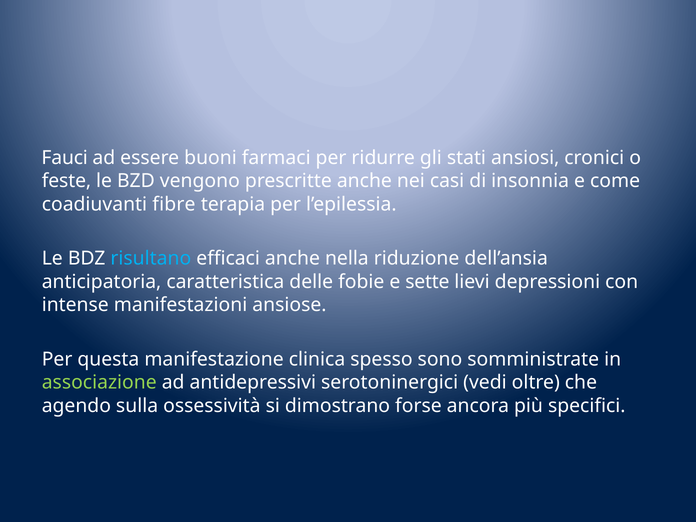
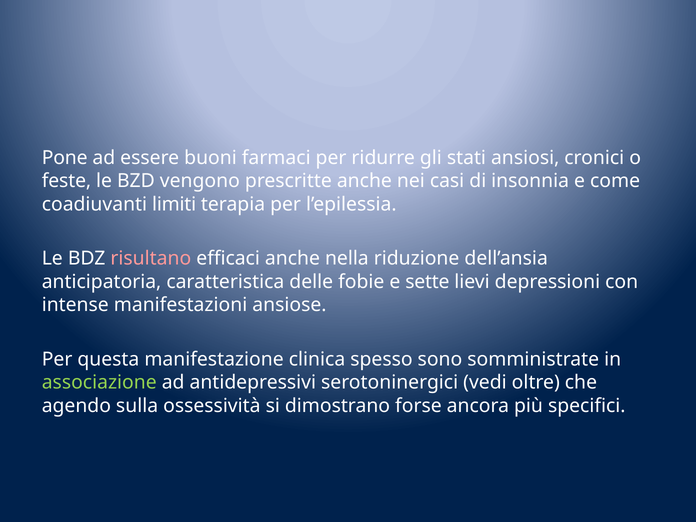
Fauci: Fauci -> Pone (65, 158)
fibre: fibre -> limiti (174, 204)
risultano colour: light blue -> pink (151, 259)
